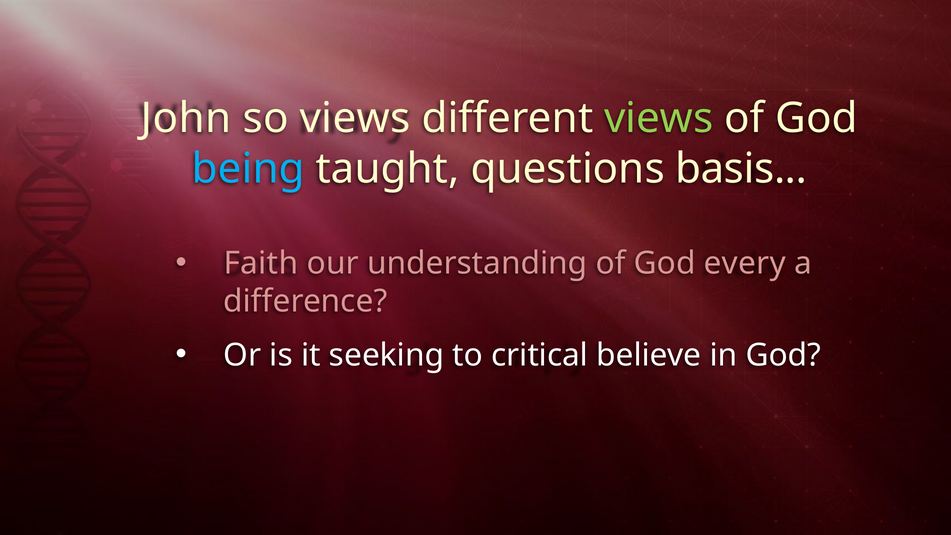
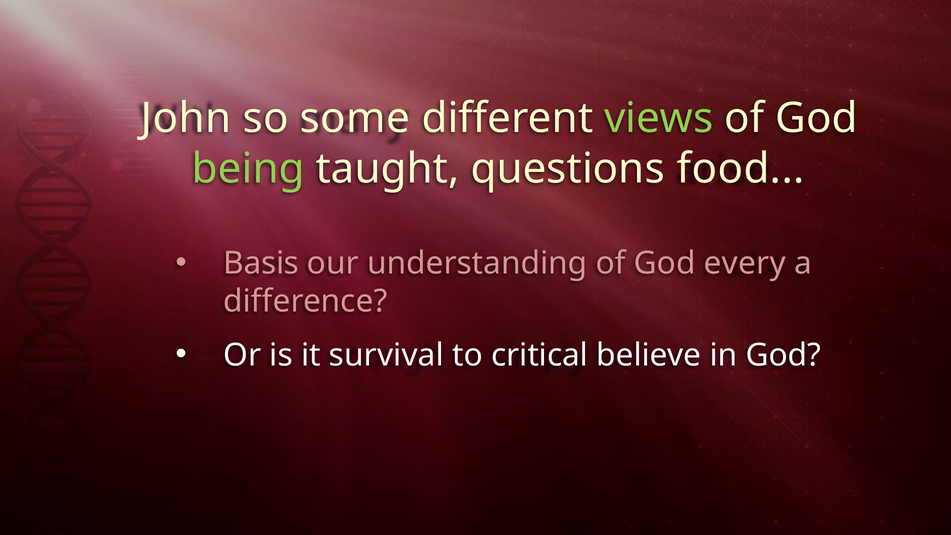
so views: views -> some (355, 118)
being colour: light blue -> light green (248, 169)
basis: basis -> food (741, 169)
Faith: Faith -> Basis (261, 263)
seeking: seeking -> survival (387, 355)
